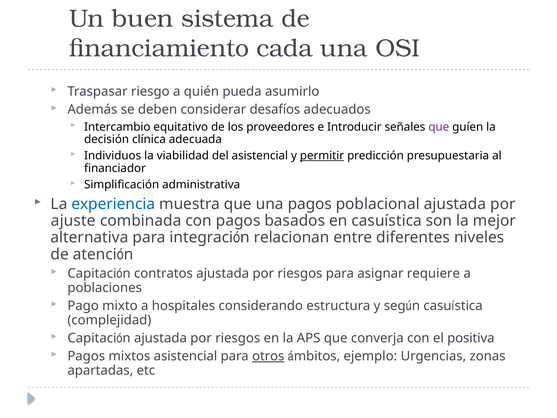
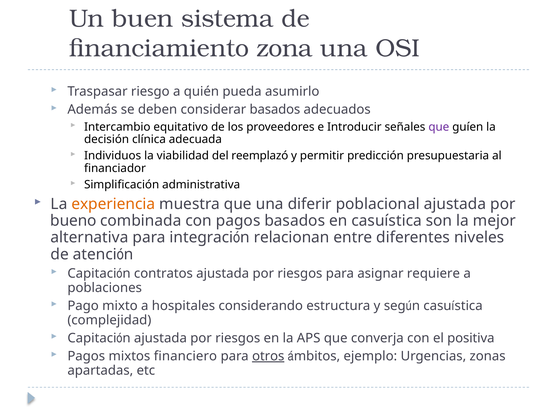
cada: cada -> zona (285, 48)
considerar desafíos: desafíos -> basados (275, 110)
del asistencial: asistencial -> reemplazó (260, 156)
permitir underline: present -> none (322, 156)
experiencia colour: blue -> orange (113, 204)
una pagos: pagos -> diferir (310, 204)
ajuste: ajuste -> bueno (73, 221)
mixtos asistencial: asistencial -> financiero (185, 356)
